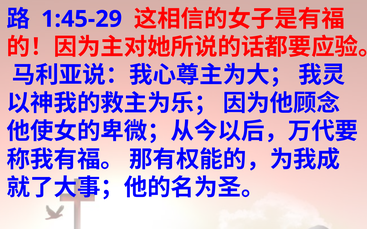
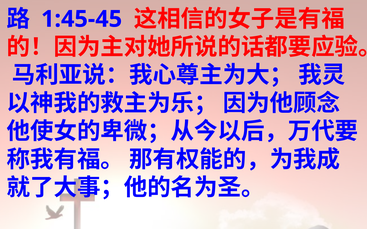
1:45-29: 1:45-29 -> 1:45-45 (82, 19)
